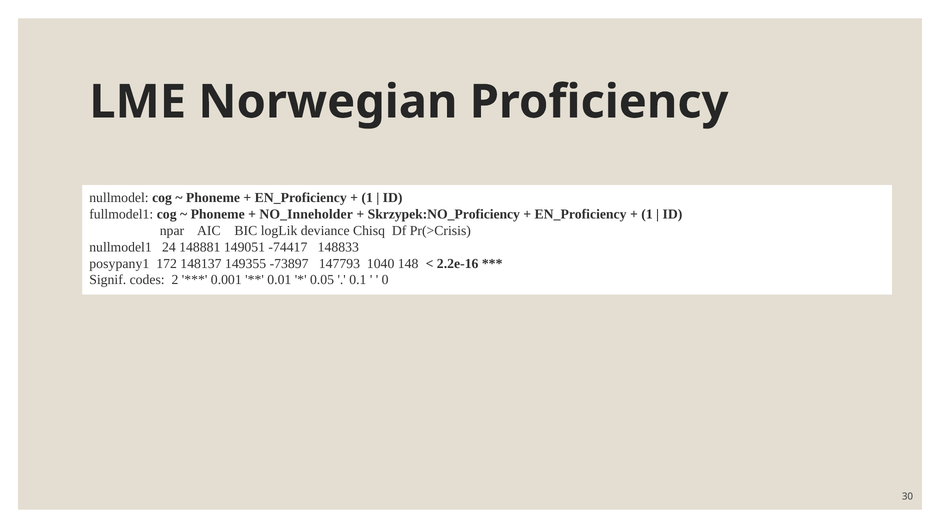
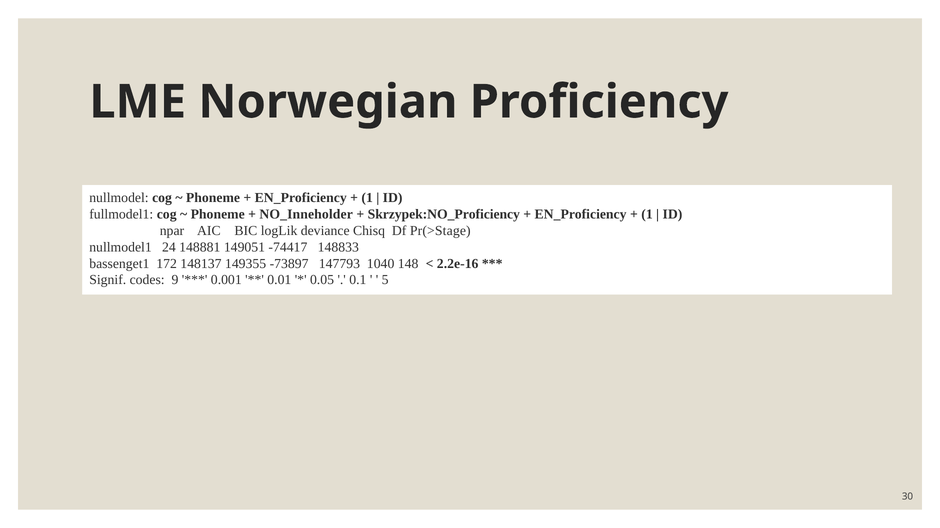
Pr(>Crisis: Pr(>Crisis -> Pr(>Stage (440, 231)
posypany1: posypany1 -> bassenget1 (119, 264)
2: 2 -> 9 (175, 280)
0: 0 -> 5 (385, 280)
